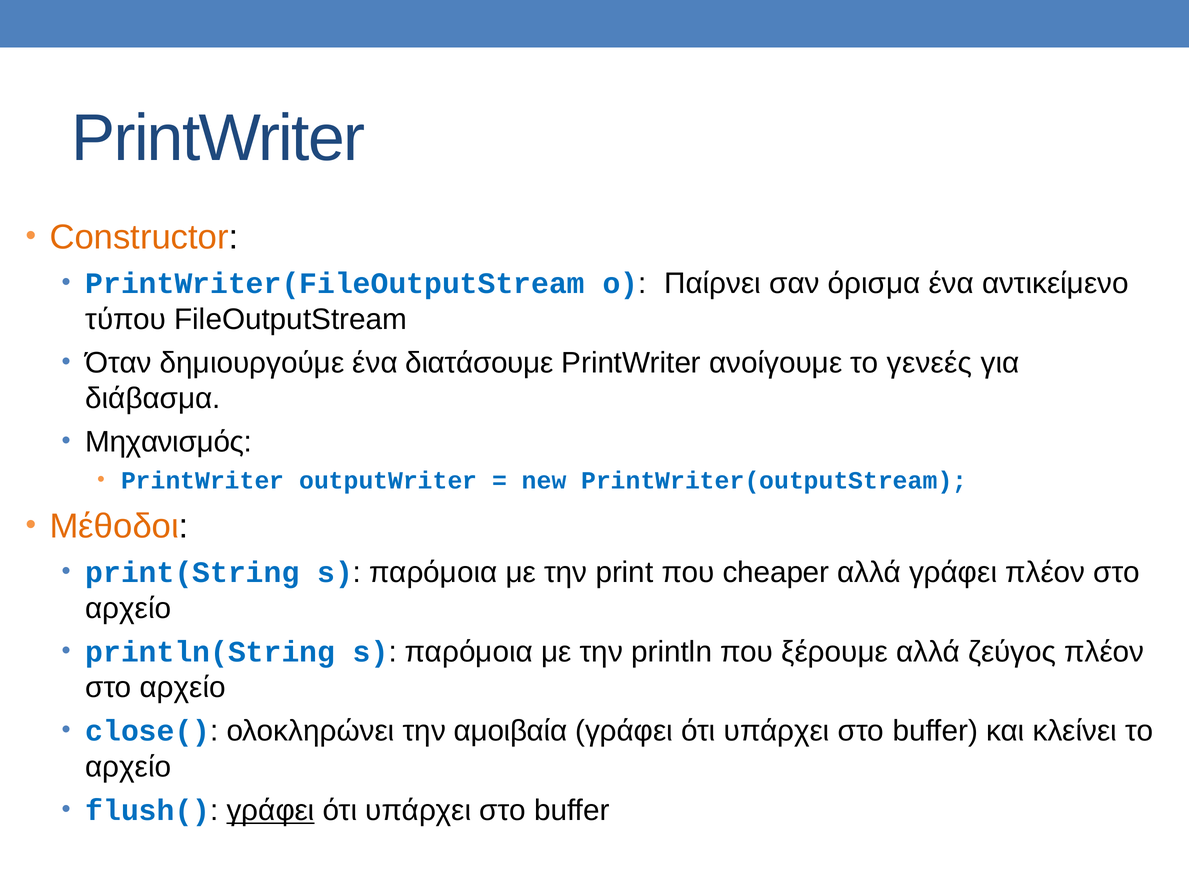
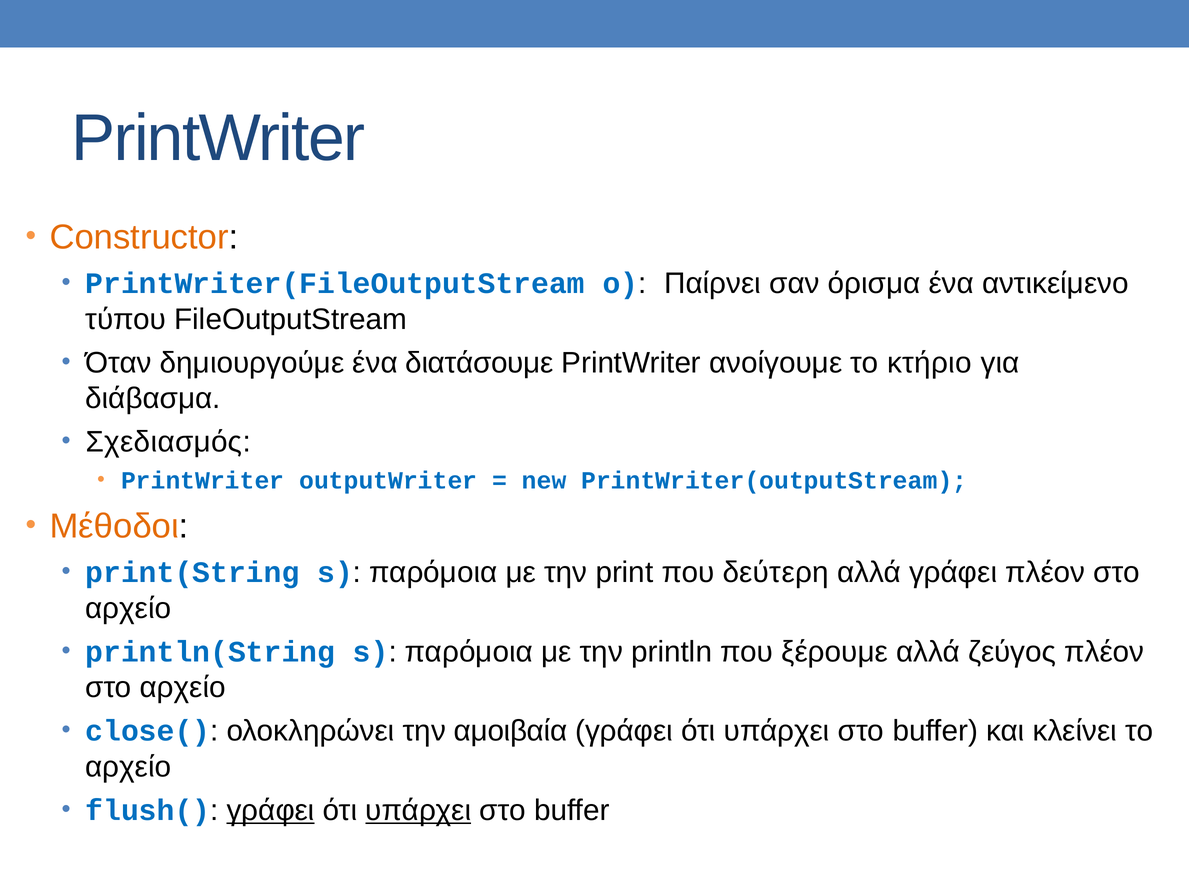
γενεές: γενεές -> κτήριο (930, 363)
Μηχανισμός: Μηχανισμός -> Σχεδιασμός (168, 442)
cheaper: cheaper -> δεύτερη (776, 572)
υπάρχει underline: none -> present (418, 810)
